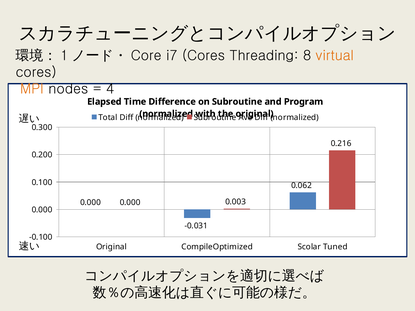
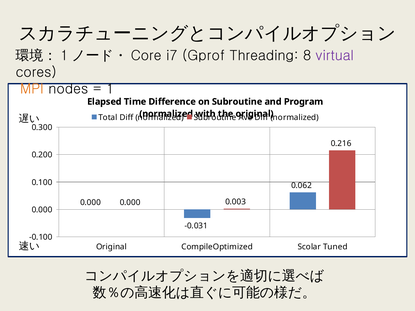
i7 Cores: Cores -> Gprof (203, 56)
virtual colour: orange -> purple (335, 56)
4: 4 -> 1 (110, 89)
